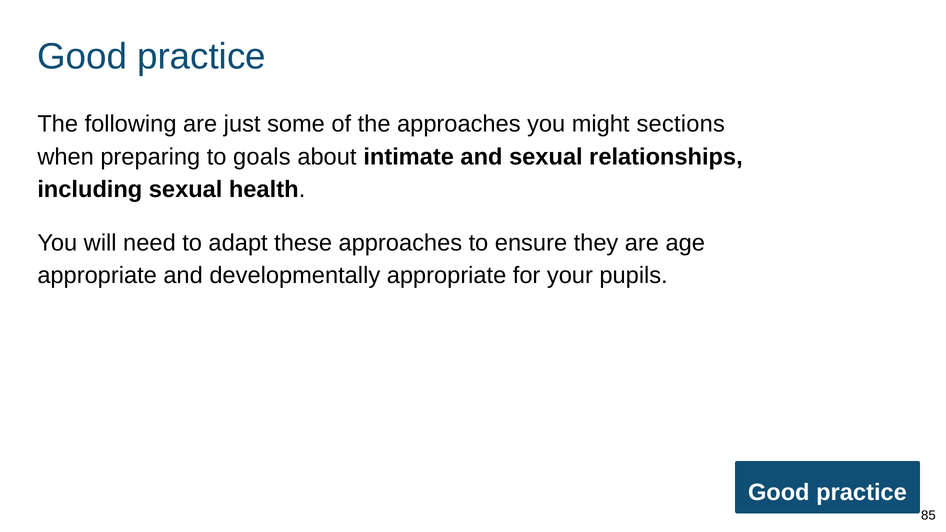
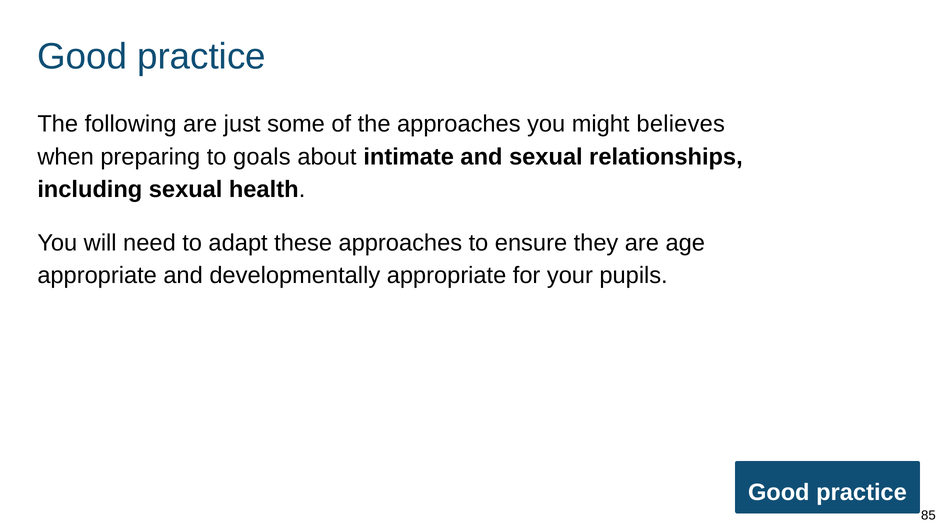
sections: sections -> believes (681, 124)
